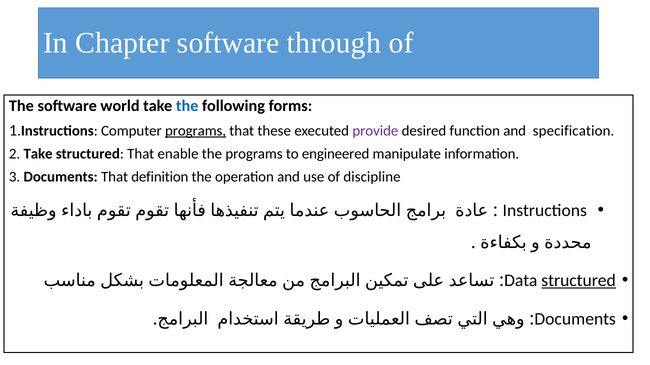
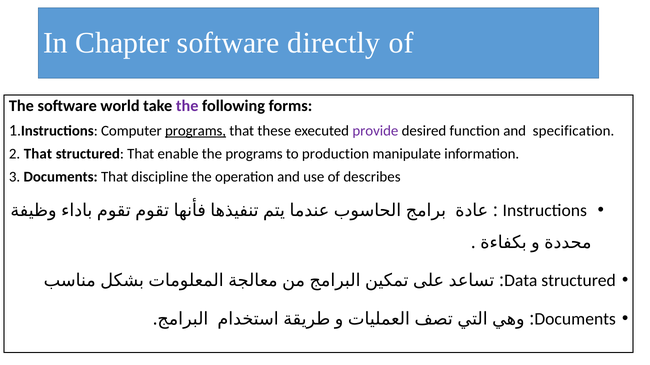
through: through -> directly (334, 43)
the colour: blue -> purple (187, 106)
2 Take: Take -> That (38, 154)
engineered: engineered -> production (336, 154)
definition: definition -> discipline (160, 177)
discipline: discipline -> describes (372, 177)
structured underline: present -> none (579, 281)
